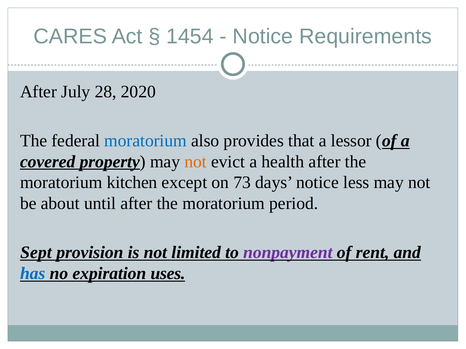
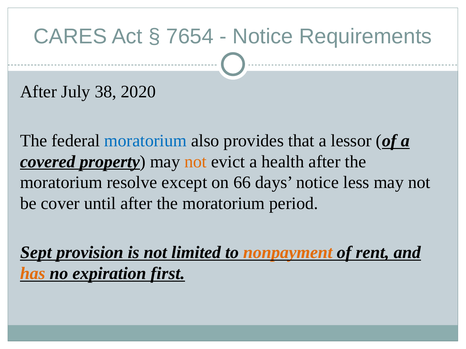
1454: 1454 -> 7654 (190, 37)
28: 28 -> 38 (106, 92)
kitchen: kitchen -> resolve (132, 183)
73: 73 -> 66 (242, 183)
about: about -> cover (60, 204)
nonpayment colour: purple -> orange (288, 253)
has colour: blue -> orange (33, 274)
uses: uses -> first (168, 274)
